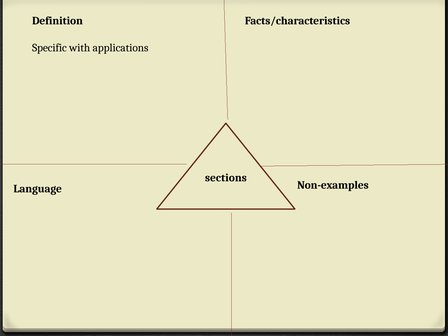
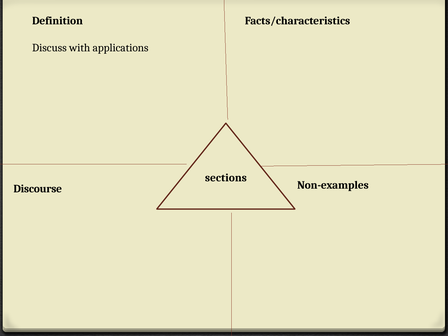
Specific: Specific -> Discuss (49, 48)
Language: Language -> Discourse (38, 189)
